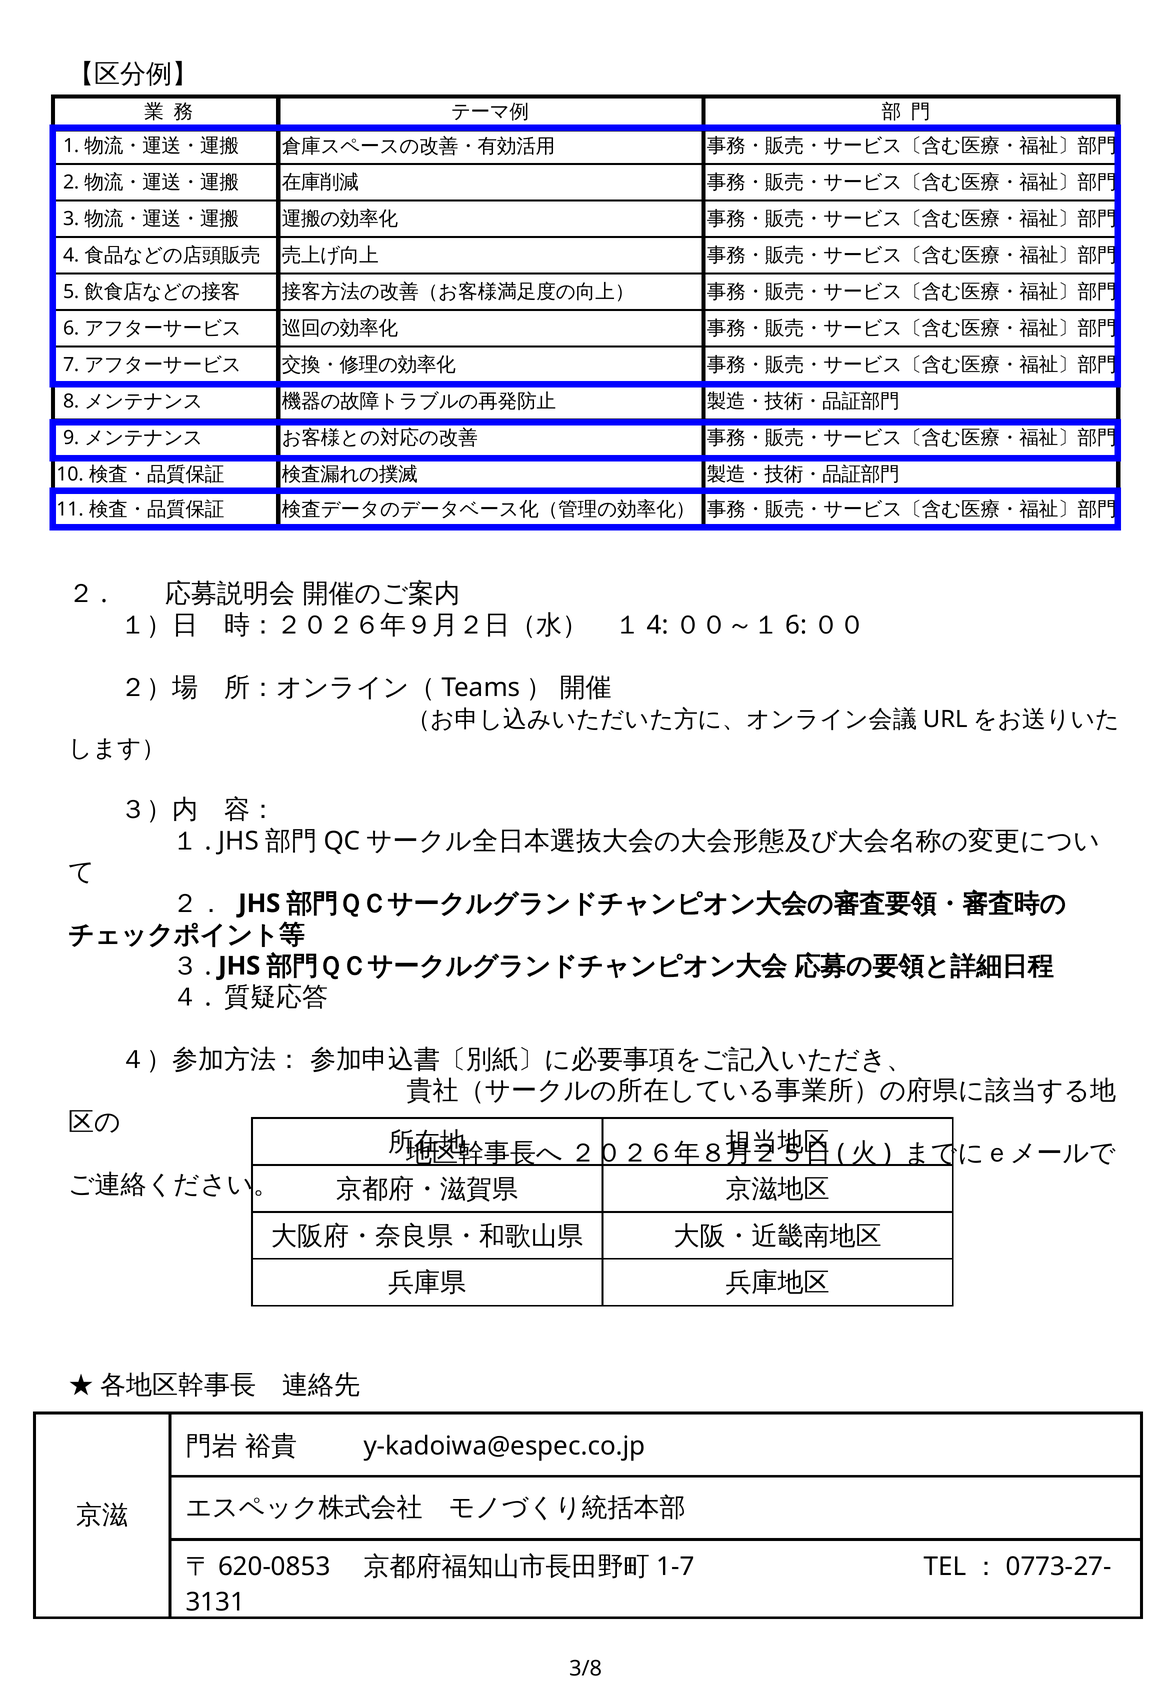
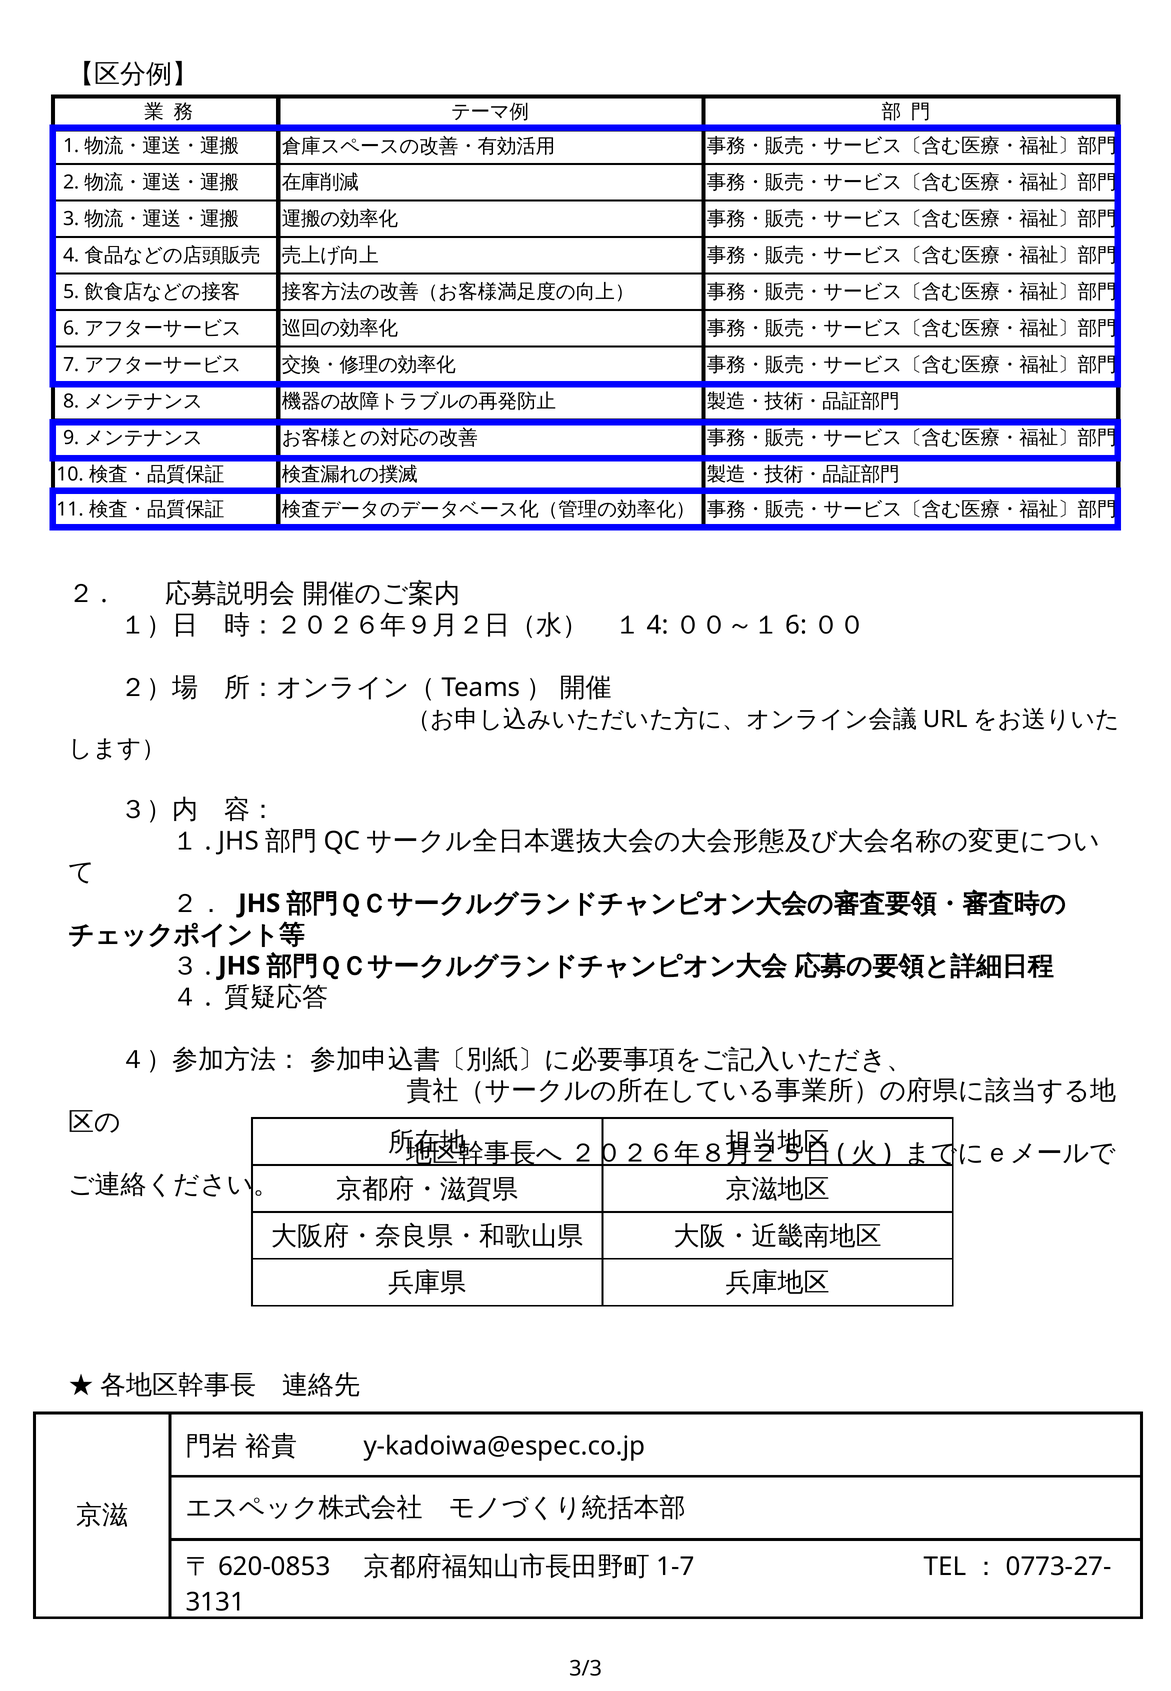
3/8: 3/8 -> 3/3 (586, 1669)
